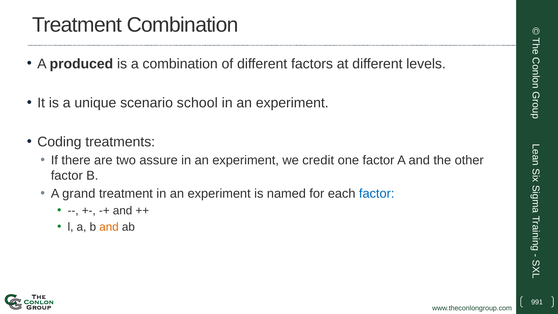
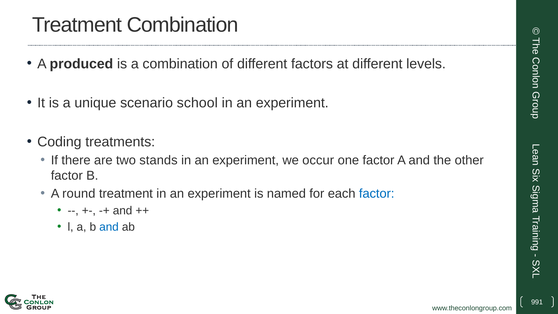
assure: assure -> stands (158, 160)
credit: credit -> occur (318, 160)
grand: grand -> round (79, 194)
and colour: orange -> blue (109, 227)
